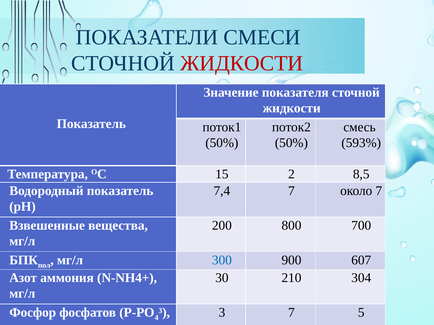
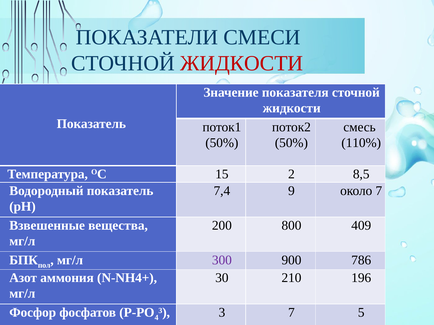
593%: 593% -> 110% (361, 143)
7,4 7: 7 -> 9 (291, 191)
700: 700 -> 409 (361, 226)
300 colour: blue -> purple (222, 260)
607: 607 -> 786 (361, 260)
304: 304 -> 196 (361, 278)
